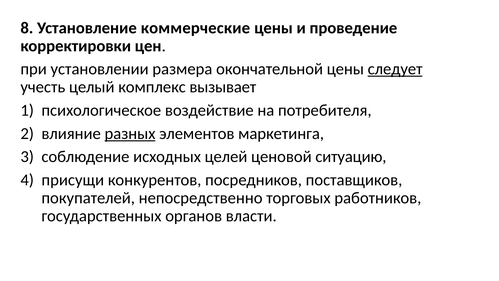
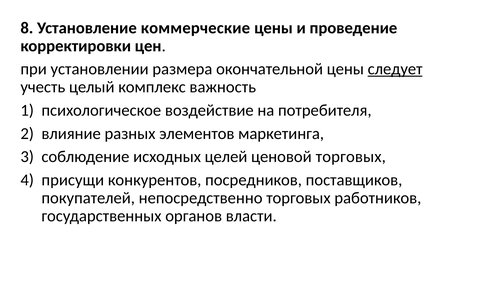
вызывает: вызывает -> важность (223, 87)
разных underline: present -> none (130, 133)
ценовой ситуацию: ситуацию -> торговых (351, 157)
